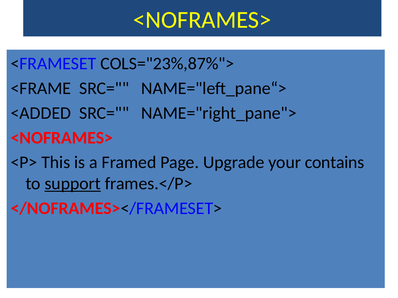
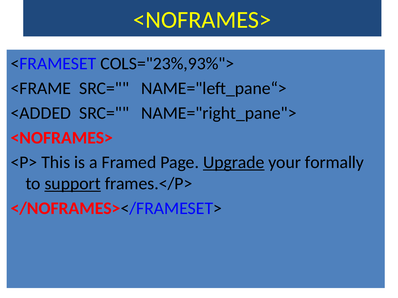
COLS="23%,87%">: COLS="23%,87%"> -> COLS="23%,93%"> (167, 64)
Upgrade underline: none -> present (234, 163)
contains: contains -> formally (334, 163)
